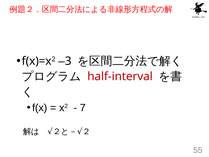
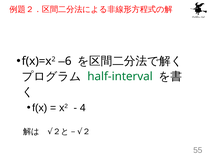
3: 3 -> 6 (68, 61)
half-interval colour: red -> green (120, 76)
7: 7 -> 4 (83, 108)
